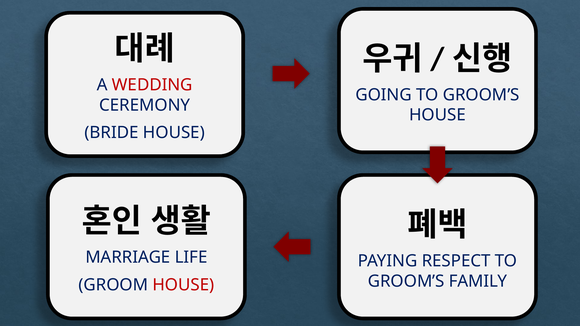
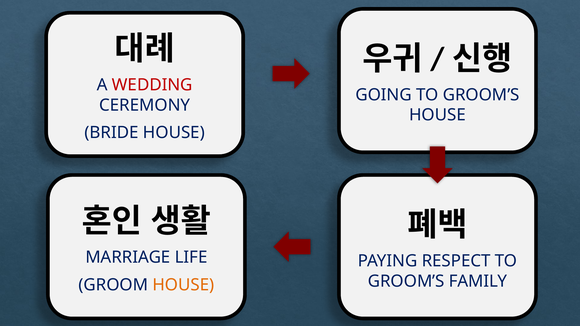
HOUSE colour: red -> orange (183, 285)
